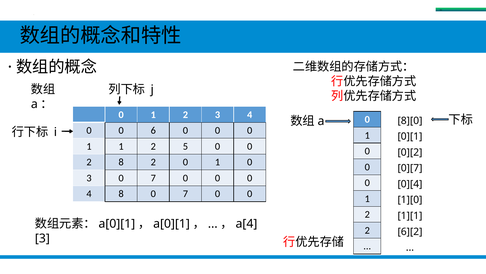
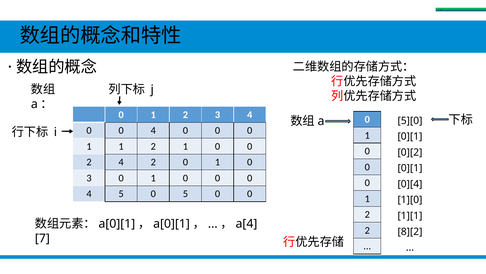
8][0: 8][0 -> 5][0 (410, 120)
6: 6 -> 4 (153, 130)
2 5: 5 -> 1 (185, 146)
2 8: 8 -> 4 (121, 162)
0][7: 0][7 -> 0][1 (410, 168)
3 0 7: 7 -> 1 (153, 178)
4 8: 8 -> 5 (121, 193)
7: 7 -> 5 (185, 193)
6][2: 6][2 -> 8][2 (410, 231)
3: 3 -> 7 (42, 238)
